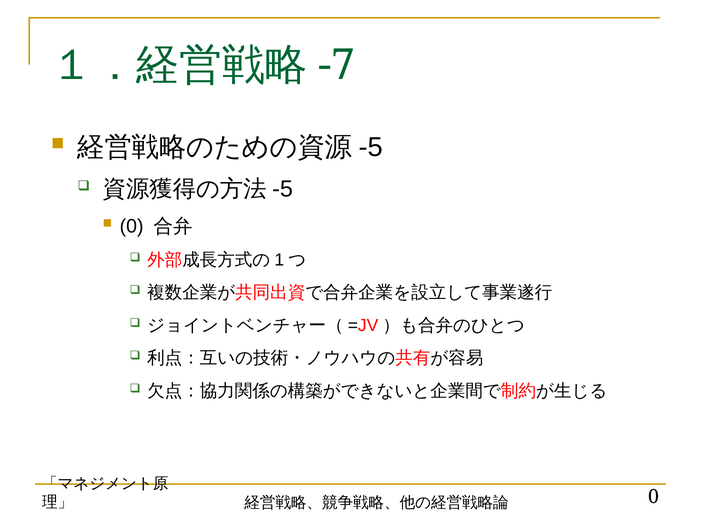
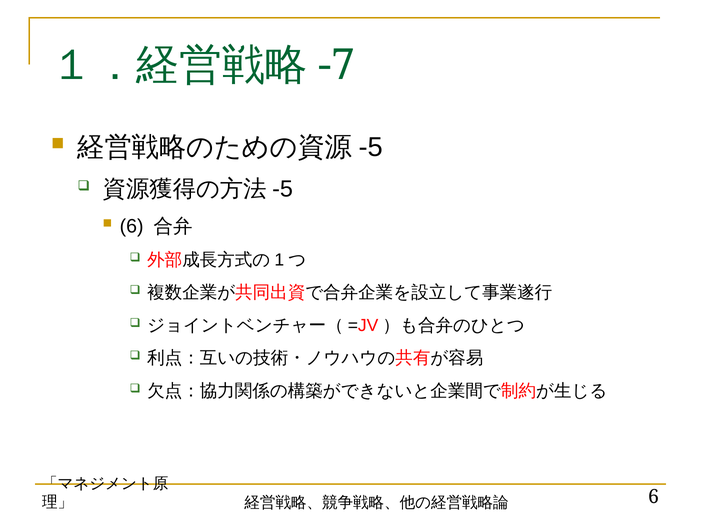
0: 0 -> 6 (132, 226)
0: 0 -> 6 (654, 497)
